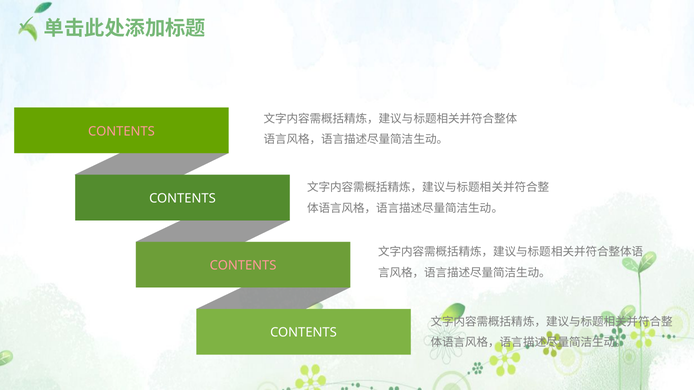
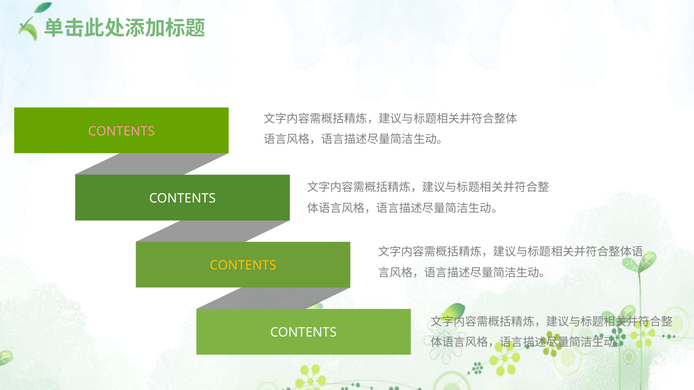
CONTENTS colour: pink -> yellow (243, 266)
